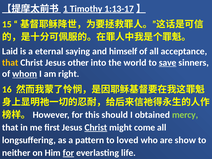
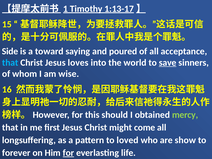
Laid: Laid -> Side (10, 51)
eternal: eternal -> toward (49, 51)
himself: himself -> poured (123, 51)
that colour: yellow -> light blue (10, 63)
other: other -> loves (78, 63)
whom underline: present -> none (25, 74)
right: right -> wise (69, 74)
Christ underline: present -> none (96, 127)
neither: neither -> forever (16, 153)
